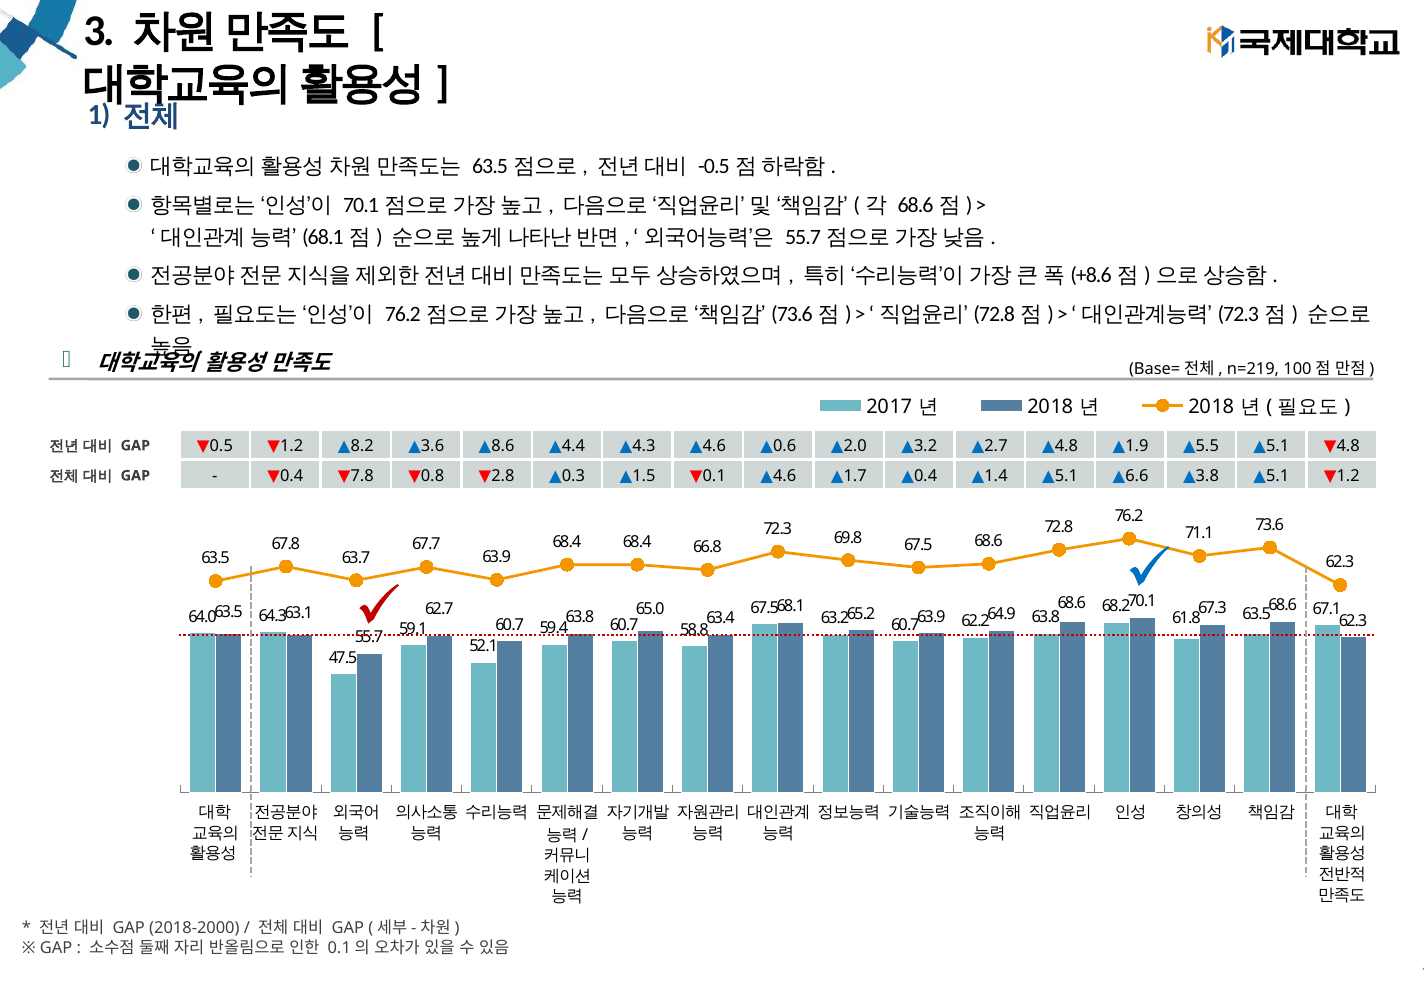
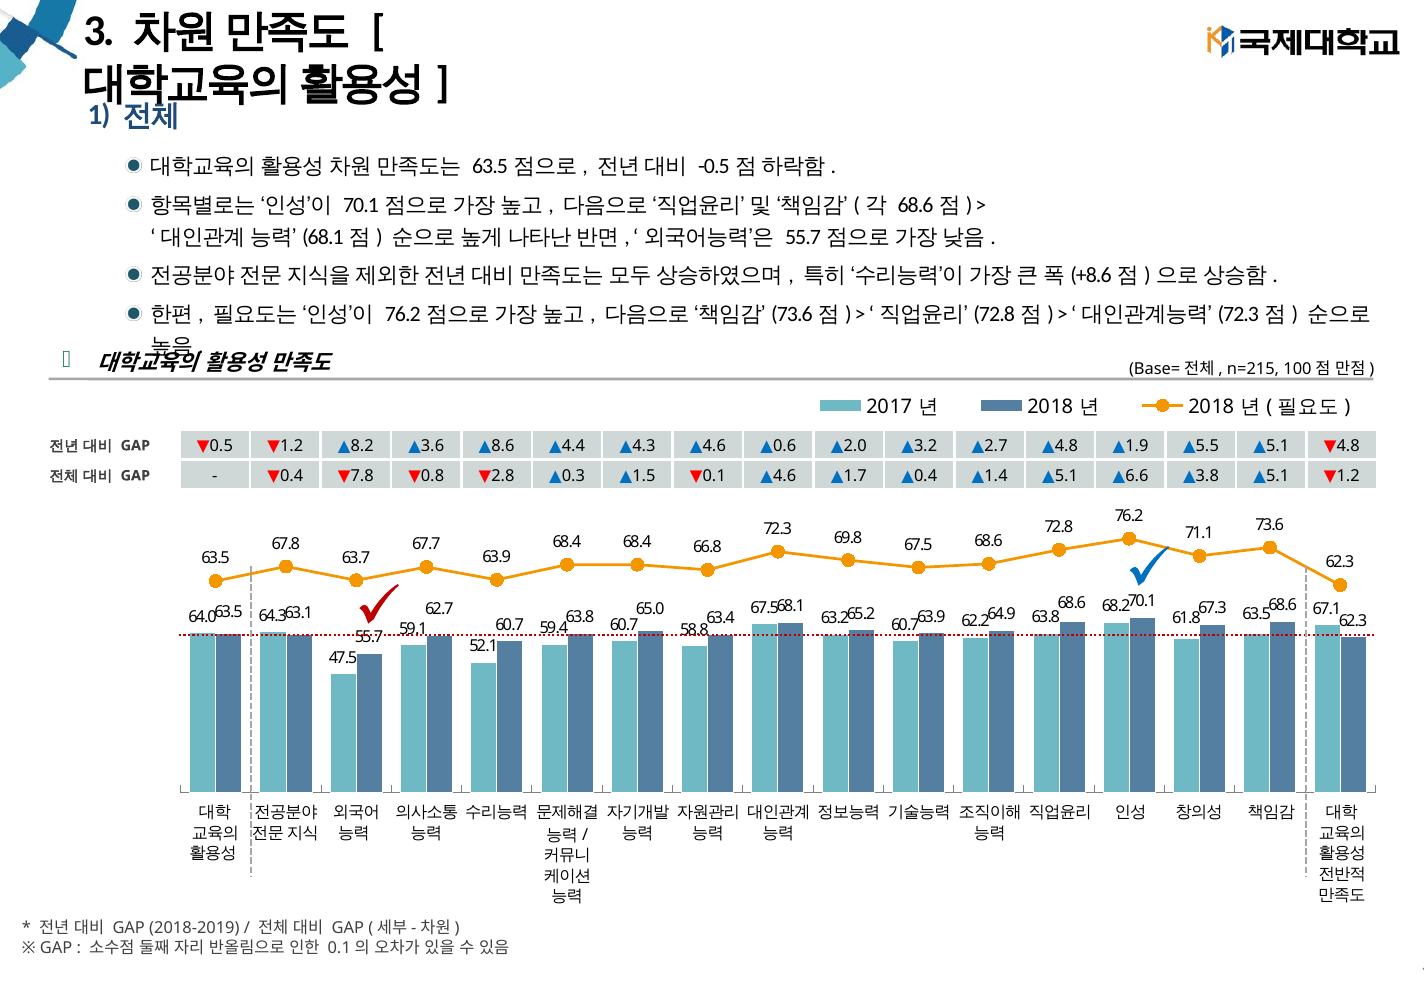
n=219: n=219 -> n=215 (1253, 369)
2018-2000: 2018-2000 -> 2018-2019 (194, 928)
